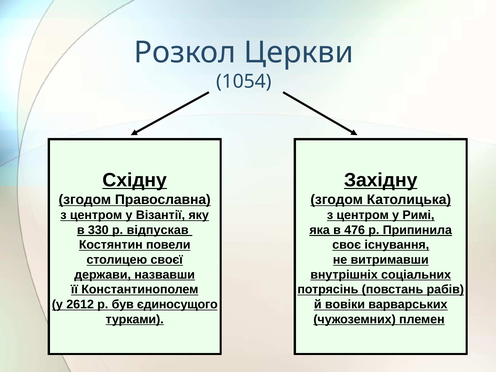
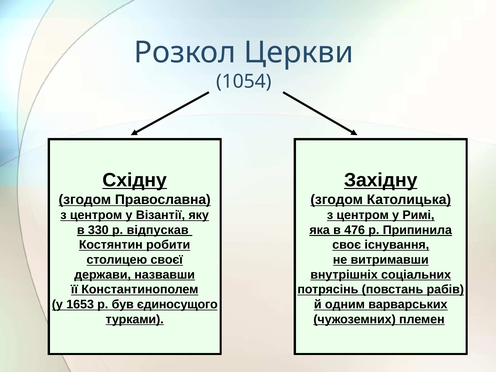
повели: повели -> робити (168, 245)
2612: 2612 -> 1653 (80, 304)
вовіки: вовіки -> одним (345, 304)
